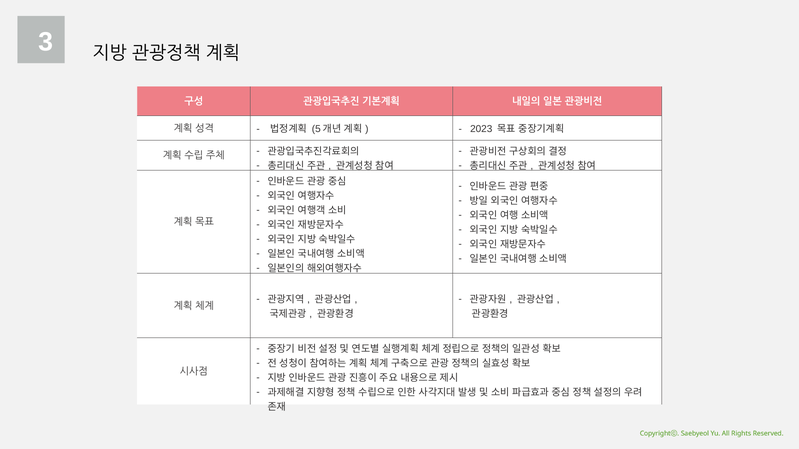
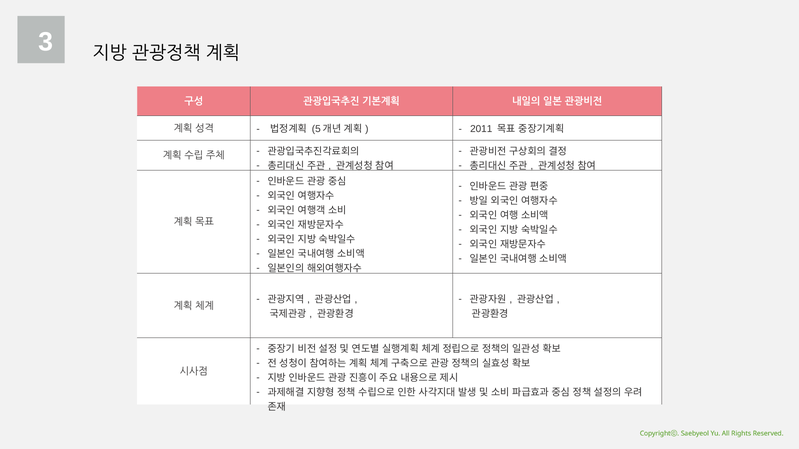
2023: 2023 -> 2011 (481, 129)
